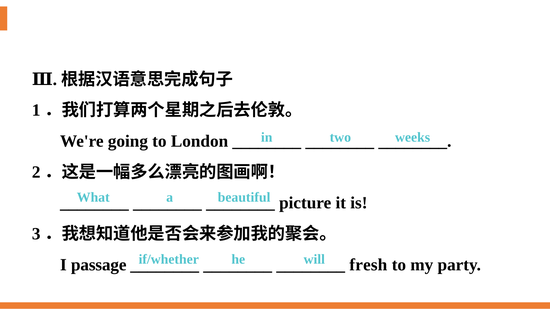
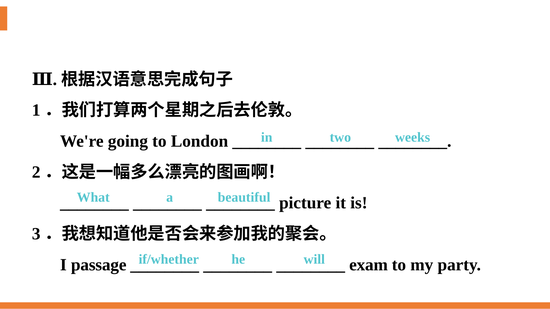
fresh: fresh -> exam (369, 265)
